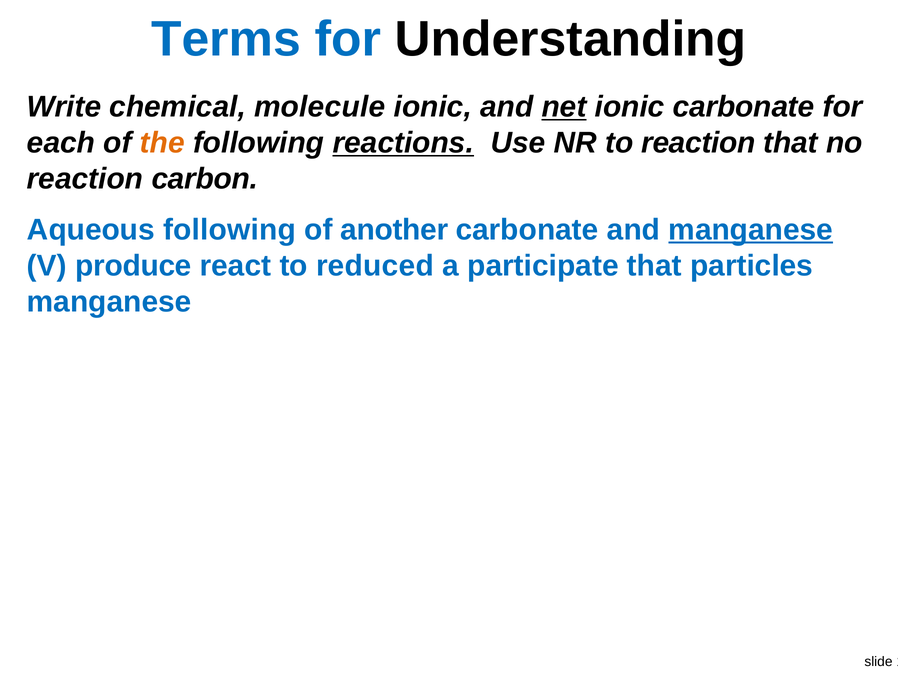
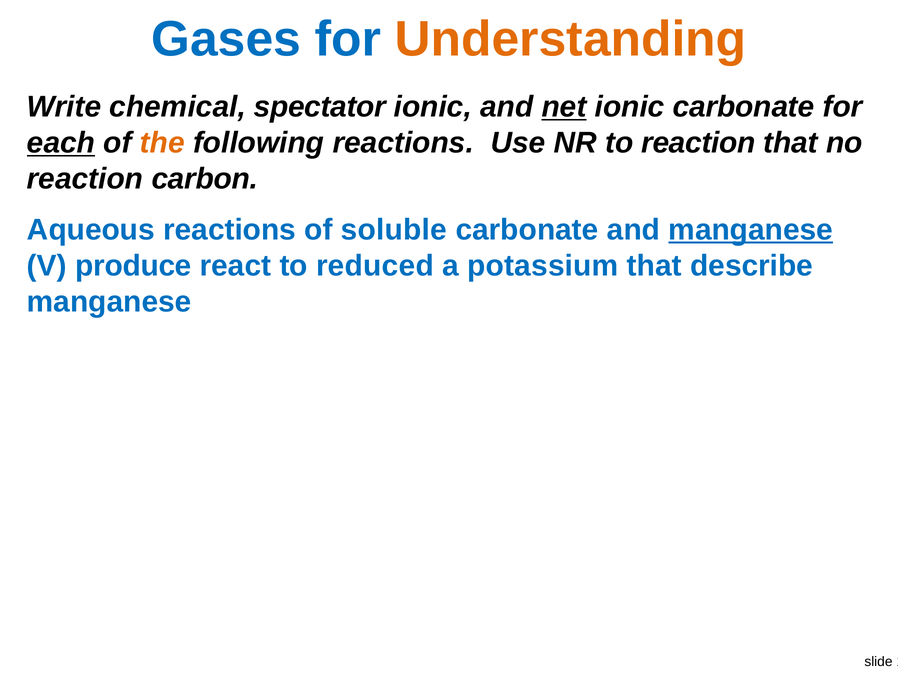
Terms: Terms -> Gases (226, 39)
Understanding colour: black -> orange (571, 39)
molecule: molecule -> spectator (320, 107)
each underline: none -> present (61, 143)
reactions underline: present -> none (403, 143)
Aqueous following: following -> reactions (230, 230)
another: another -> soluble (394, 230)
participate: participate -> potassium (543, 265)
particles: particles -> describe (752, 265)
